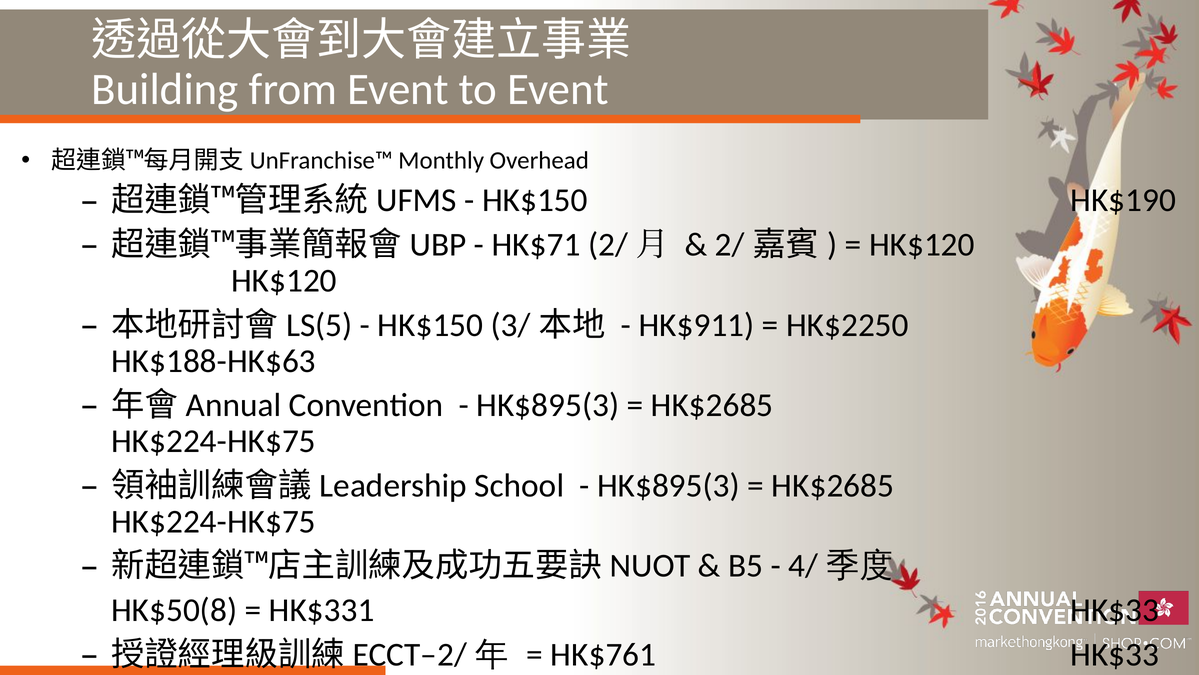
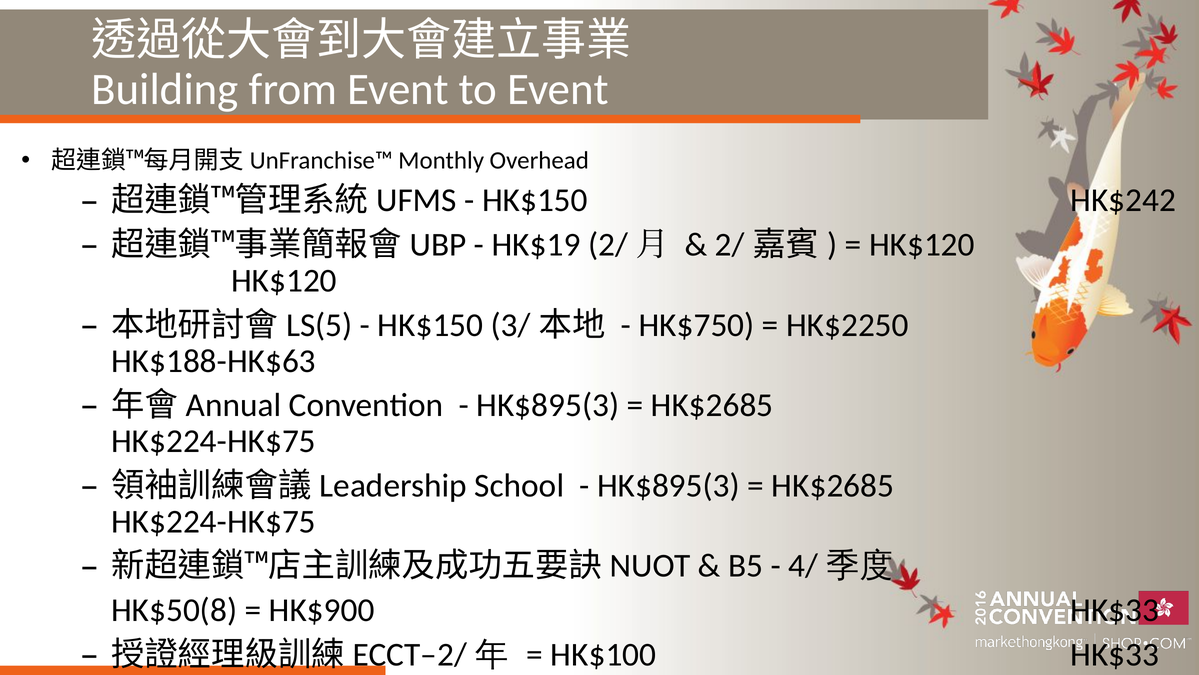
HK$190: HK$190 -> HK$242 (1123, 200)
HK$71: HK$71 -> HK$19 (536, 245)
HK$911: HK$911 -> HK$750 (697, 325)
HK$331: HK$331 -> HK$900 (322, 610)
HK$761: HK$761 -> HK$100 (603, 654)
